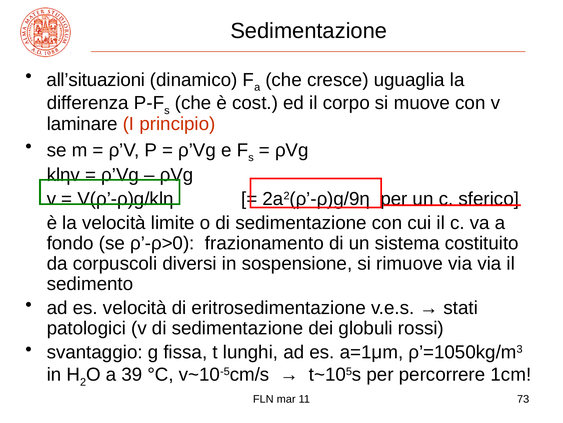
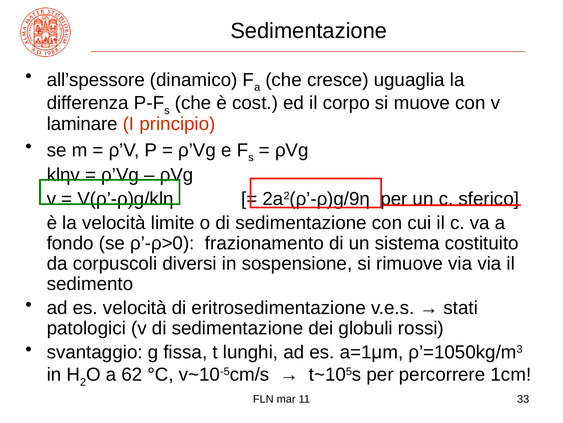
all’situazioni: all’situazioni -> all’spessore (96, 80)
39: 39 -> 62 (132, 374)
73: 73 -> 33 (523, 399)
